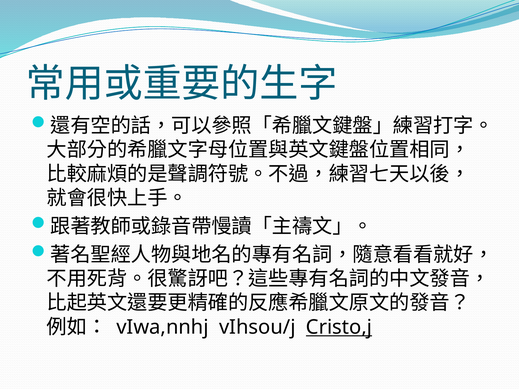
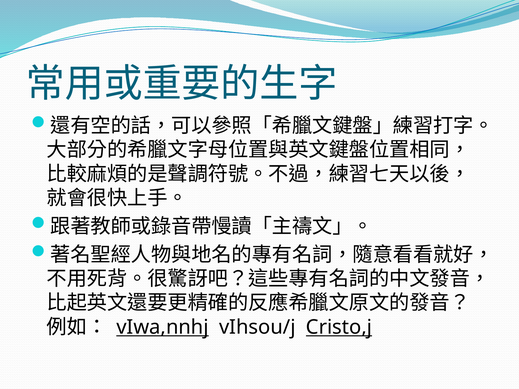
vIwa,nnhj underline: none -> present (163, 327)
